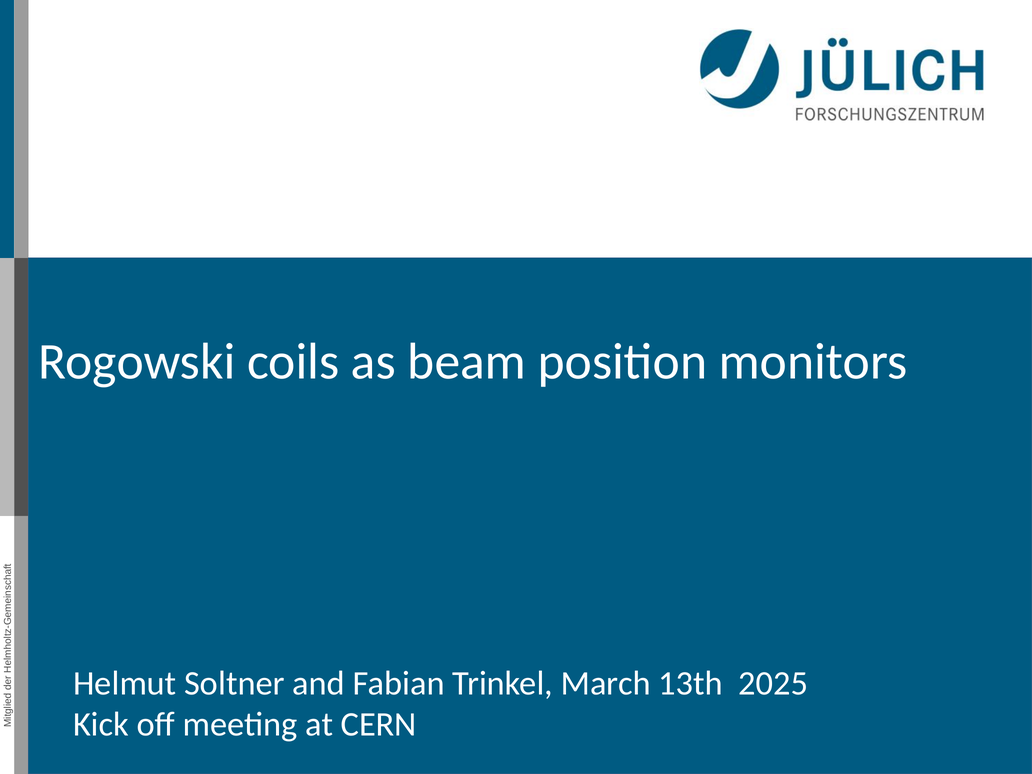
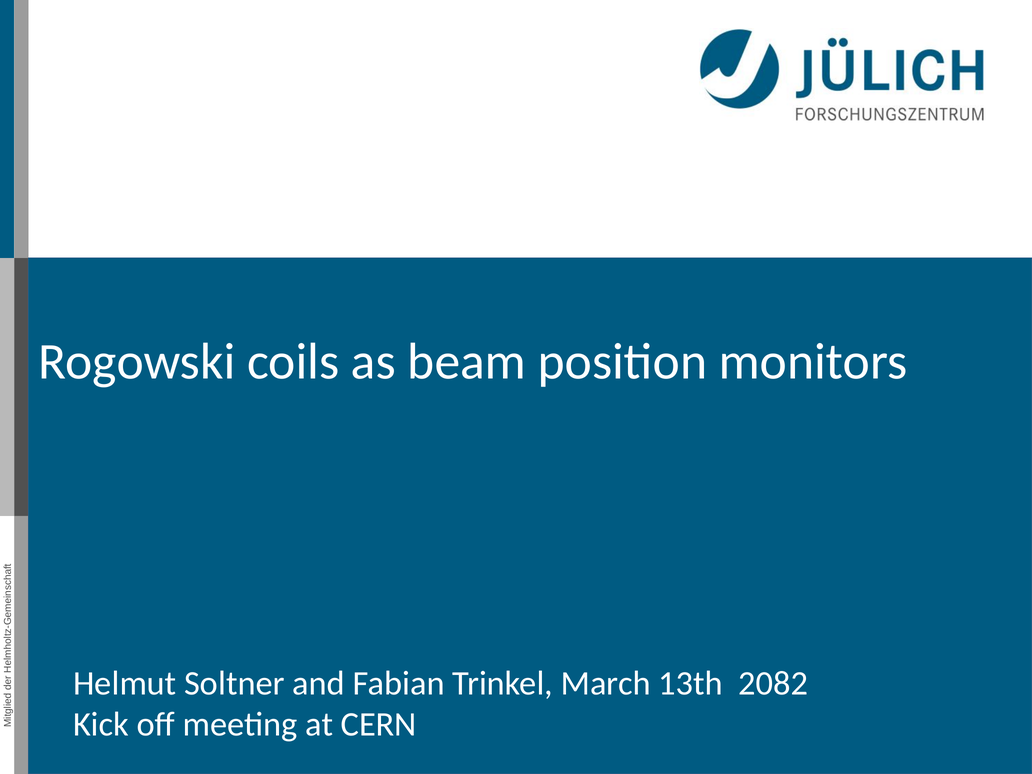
2025: 2025 -> 2082 (773, 683)
